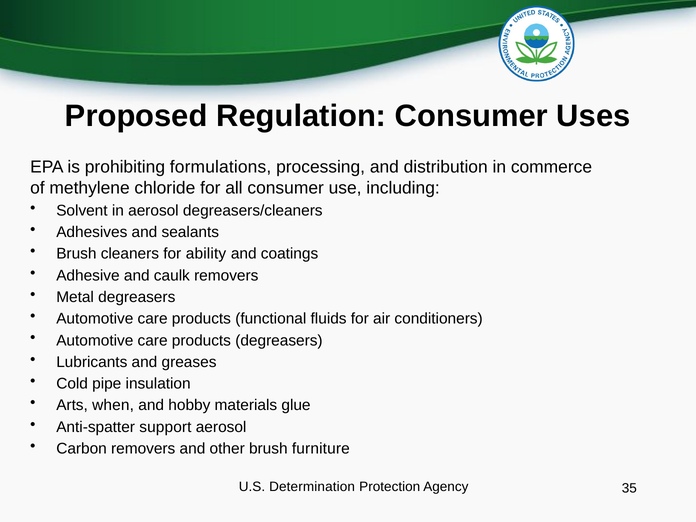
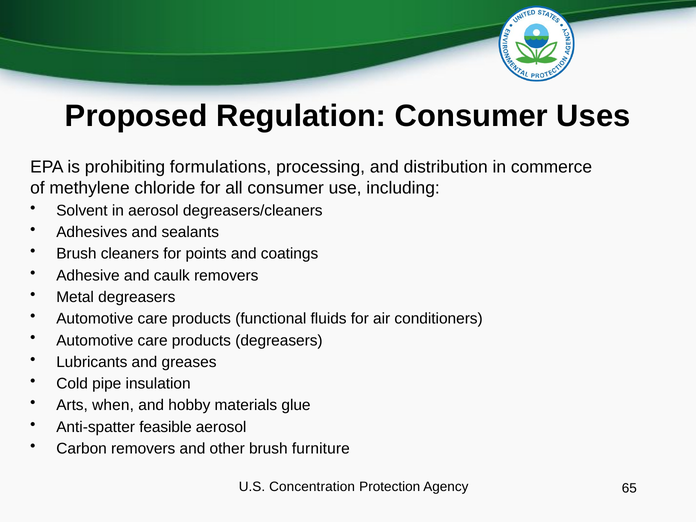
ability: ability -> points (206, 254)
support: support -> feasible (166, 427)
Determination: Determination -> Concentration (312, 487)
35: 35 -> 65 (629, 488)
